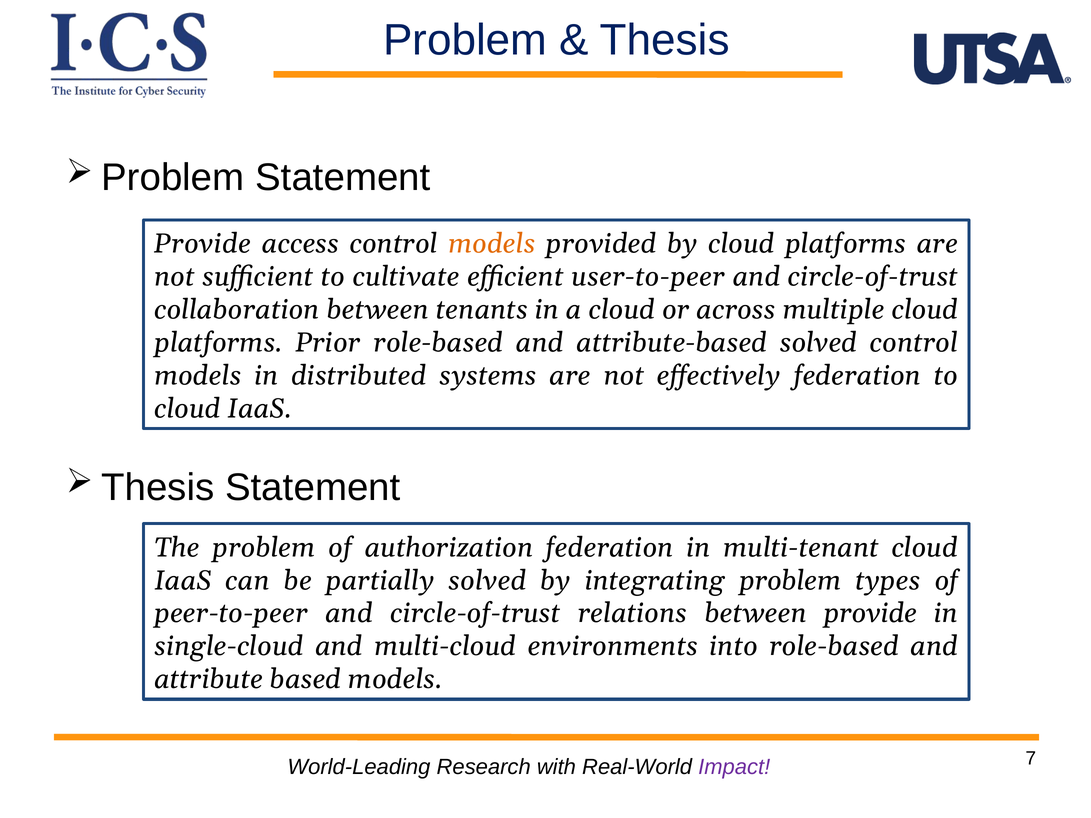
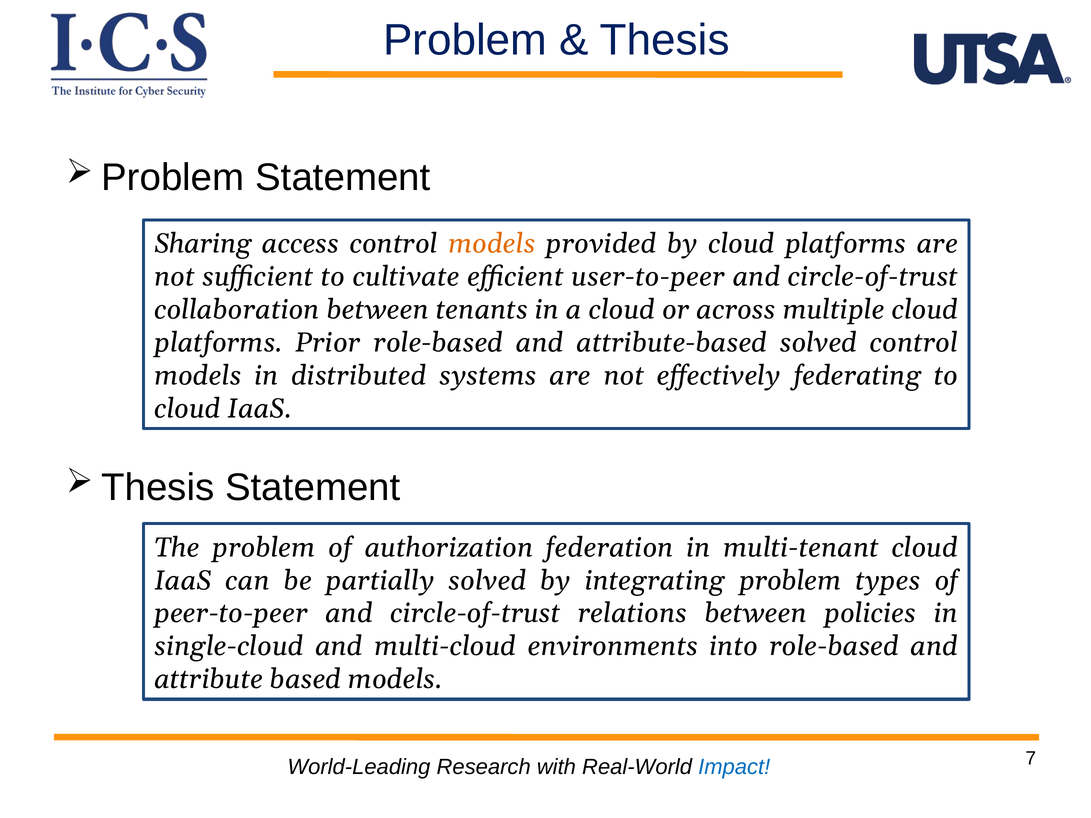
Provide: Provide -> Sharing (203, 244)
effectively federation: federation -> federating (857, 376)
between provide: provide -> policies (870, 614)
Impact colour: purple -> blue (734, 767)
